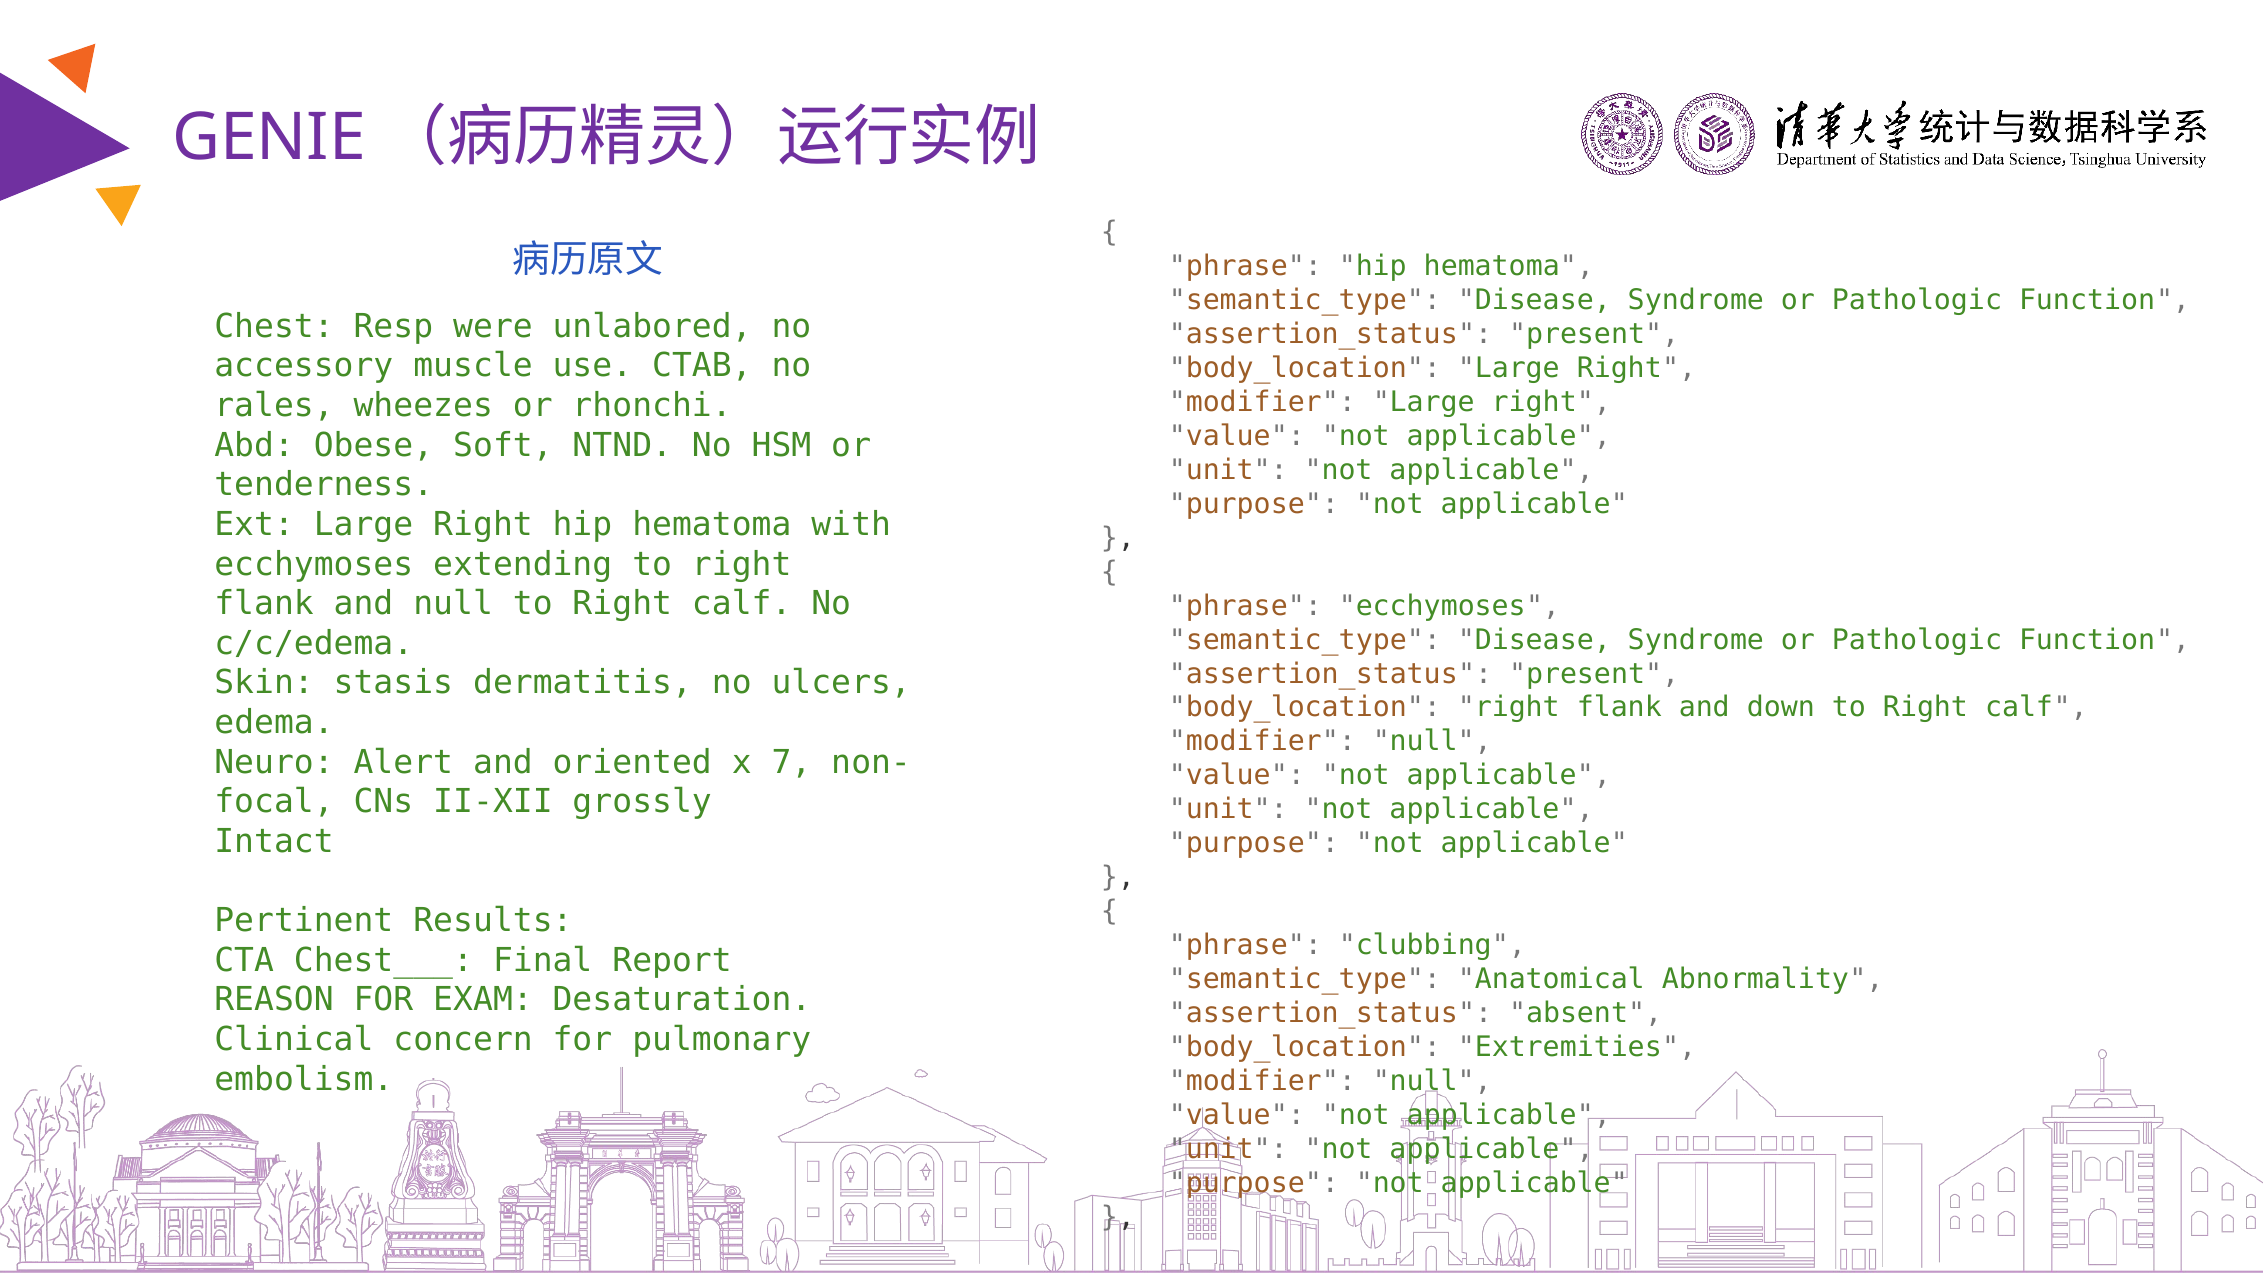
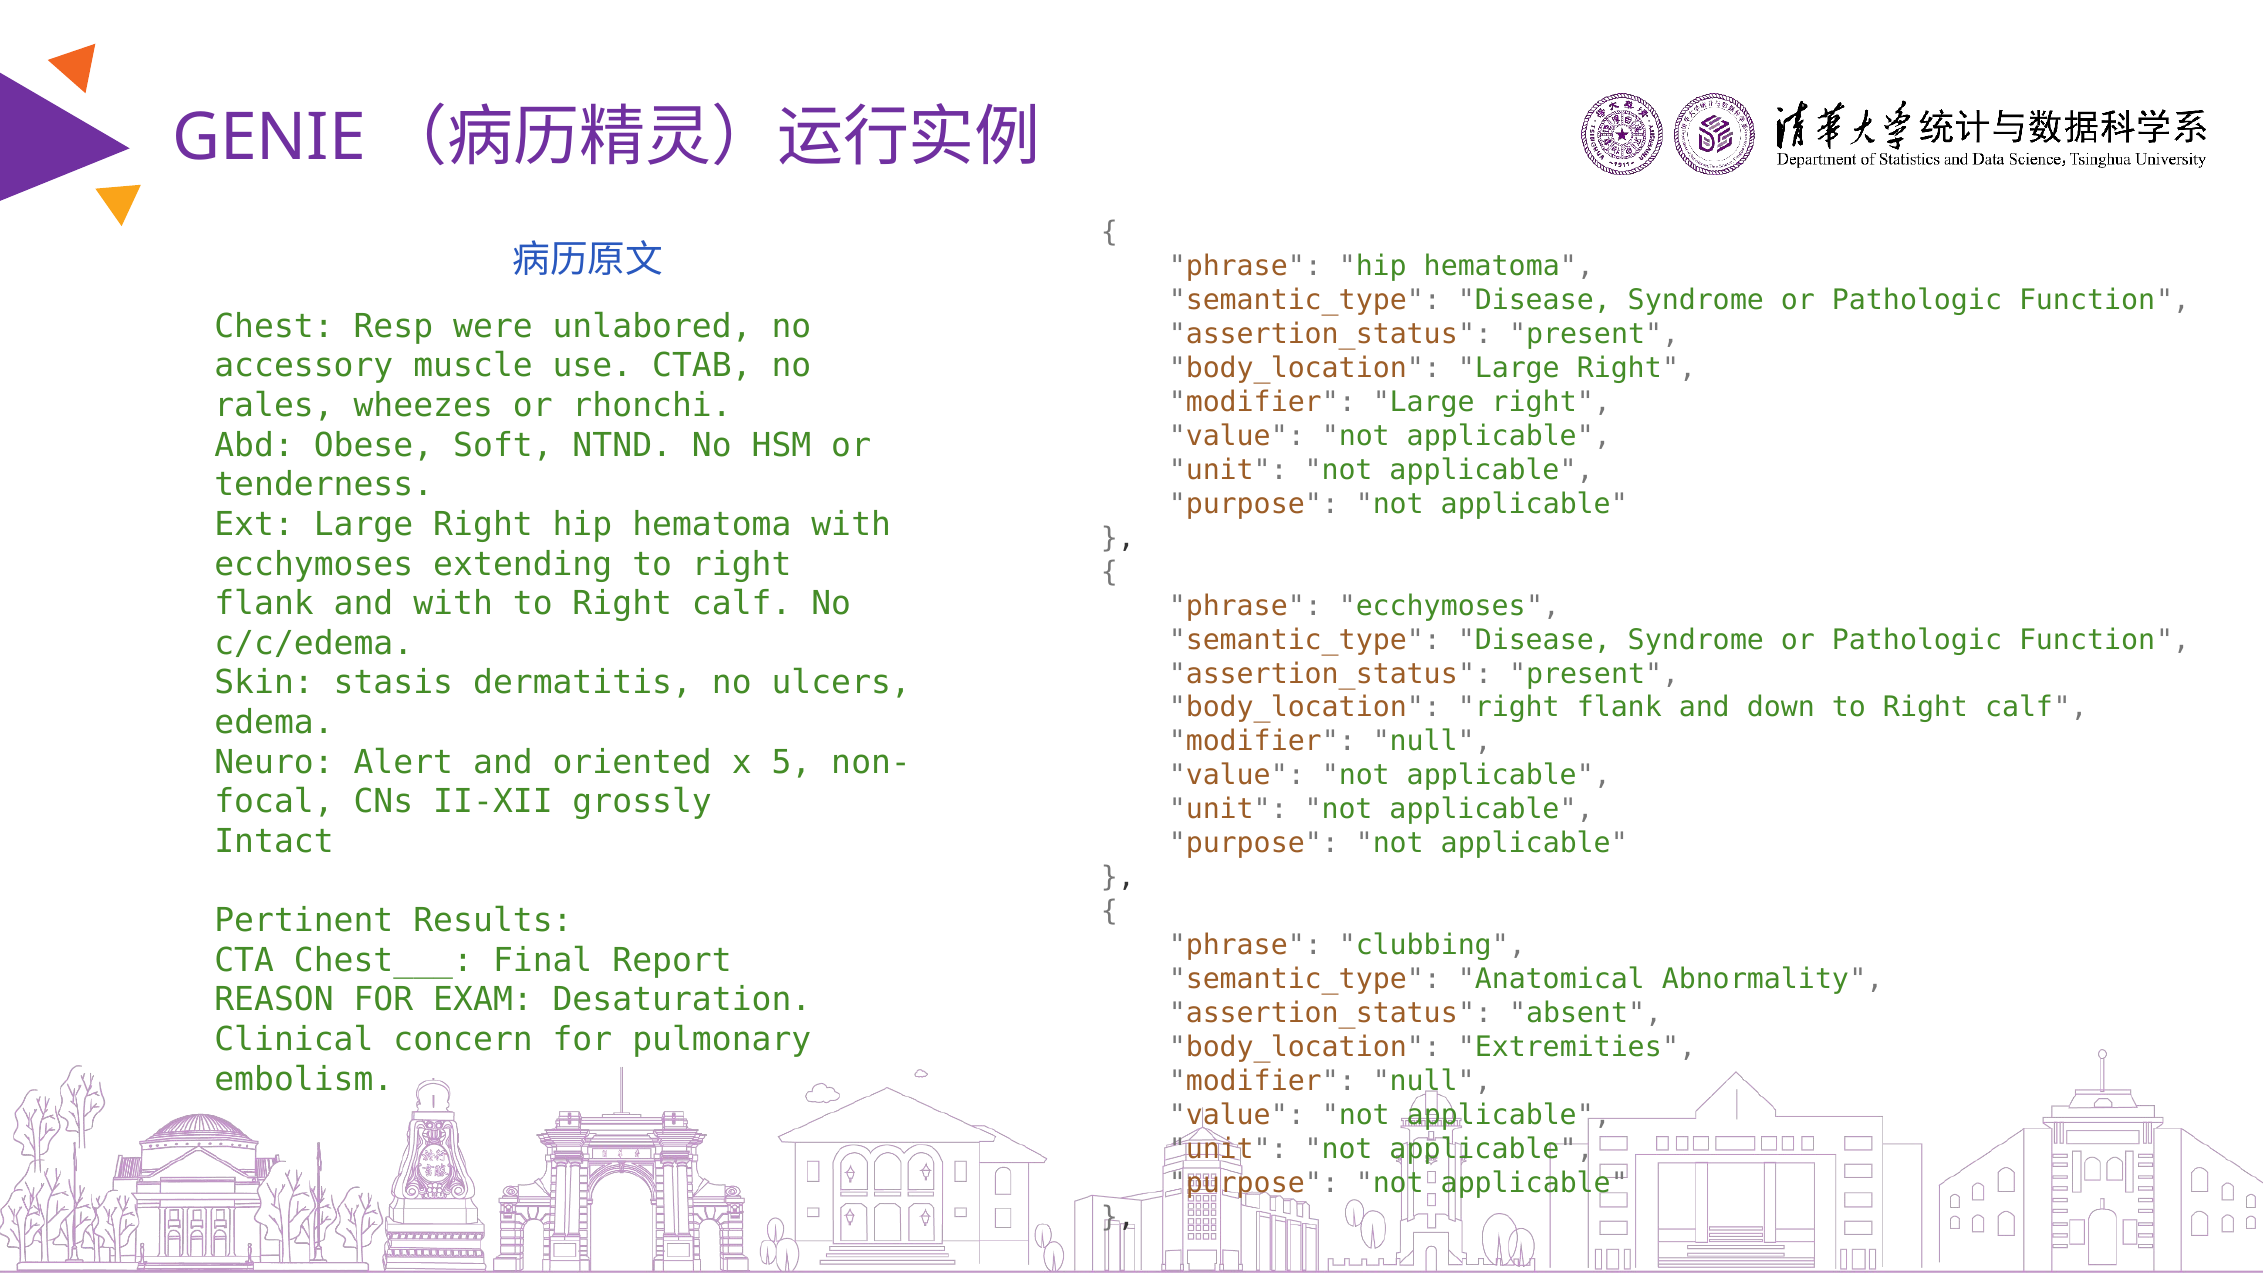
and null: null -> with (453, 604)
7: 7 -> 5 (791, 762)
